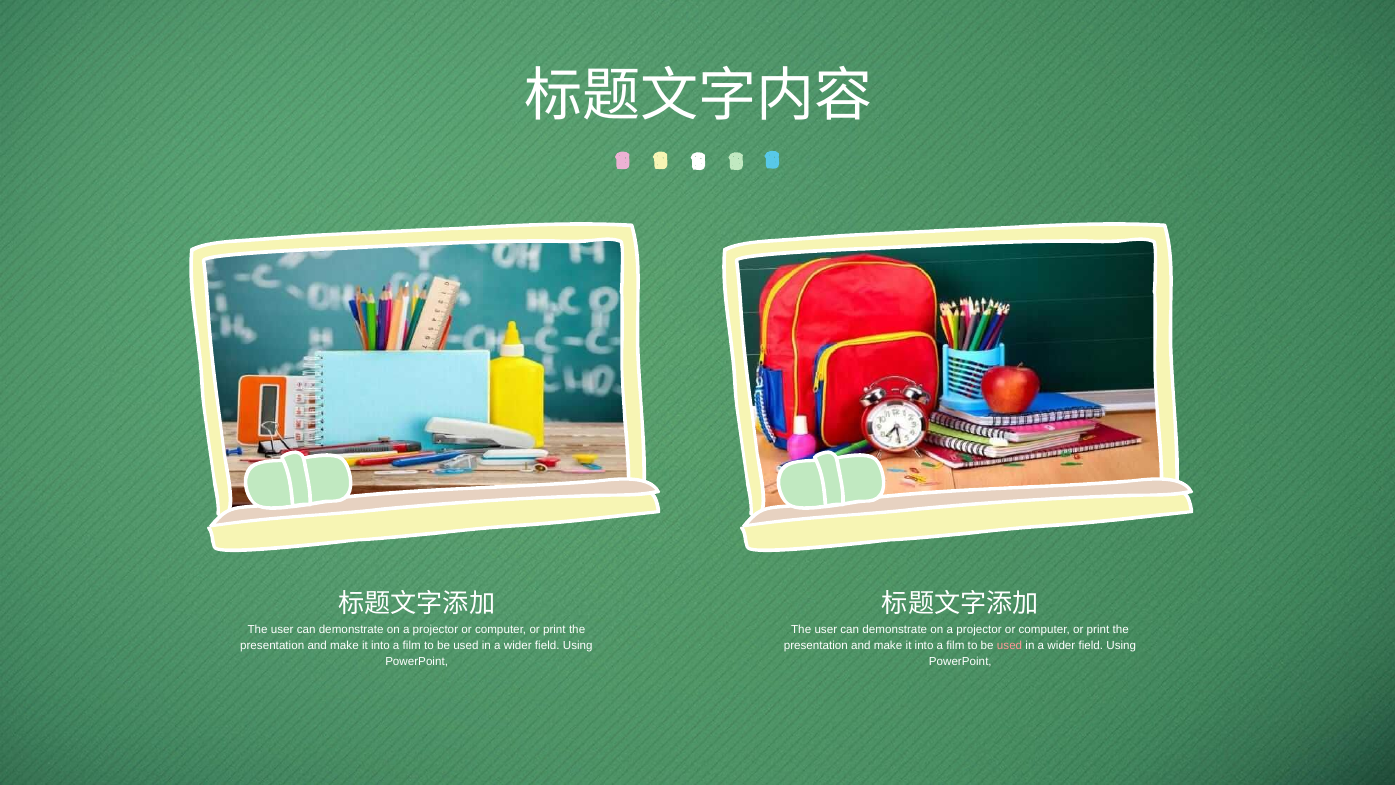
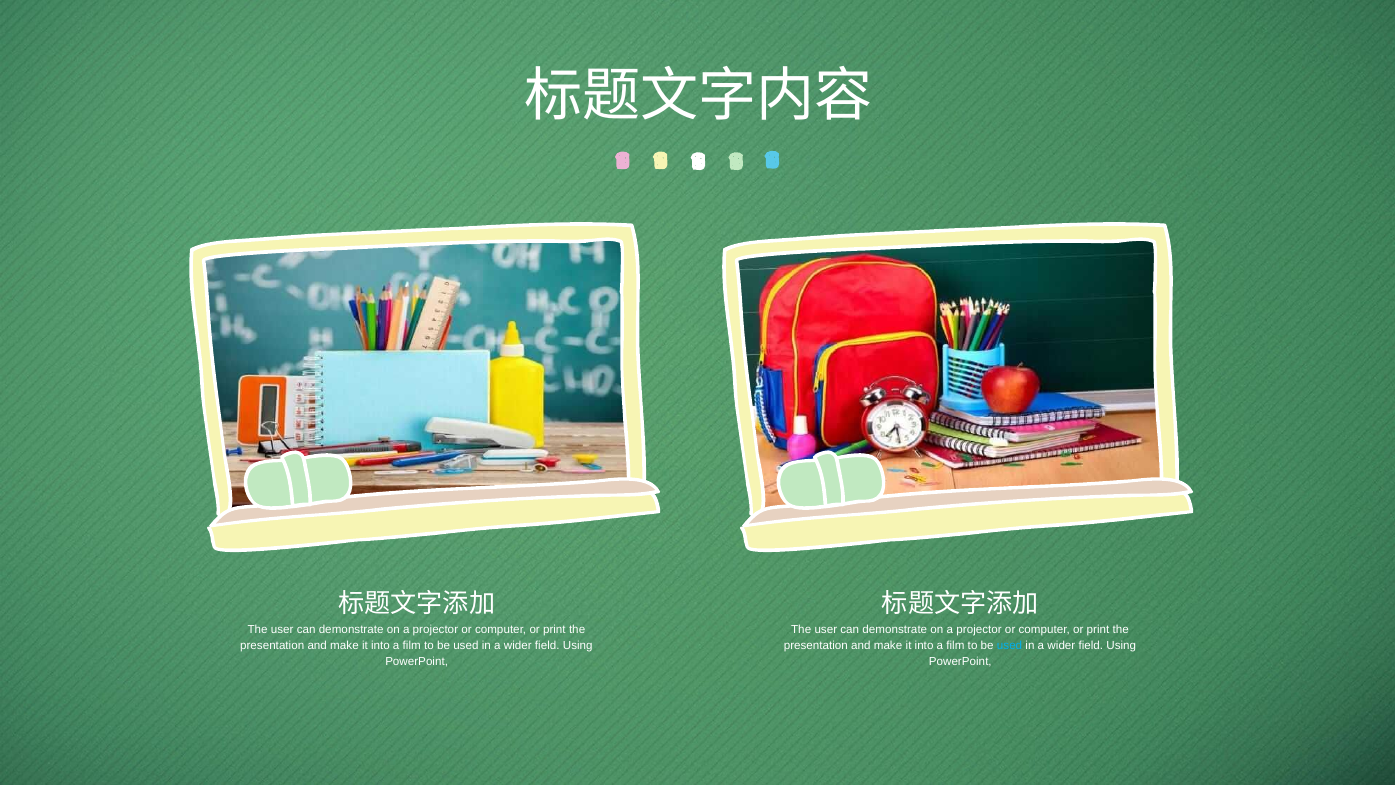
used colour: pink -> light blue (1010, 645)
